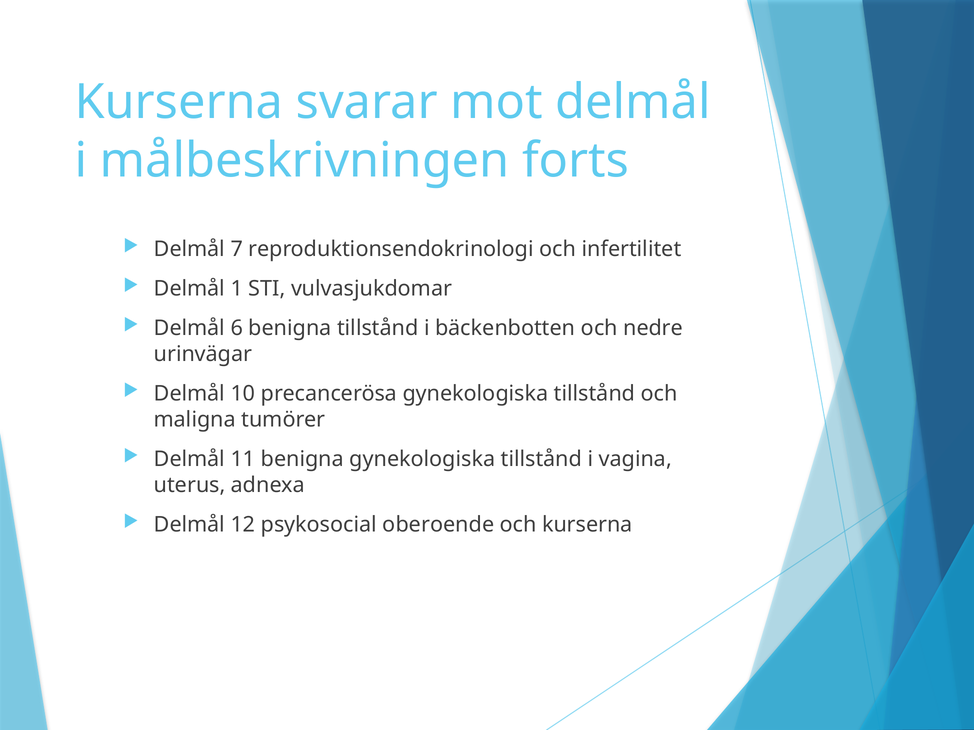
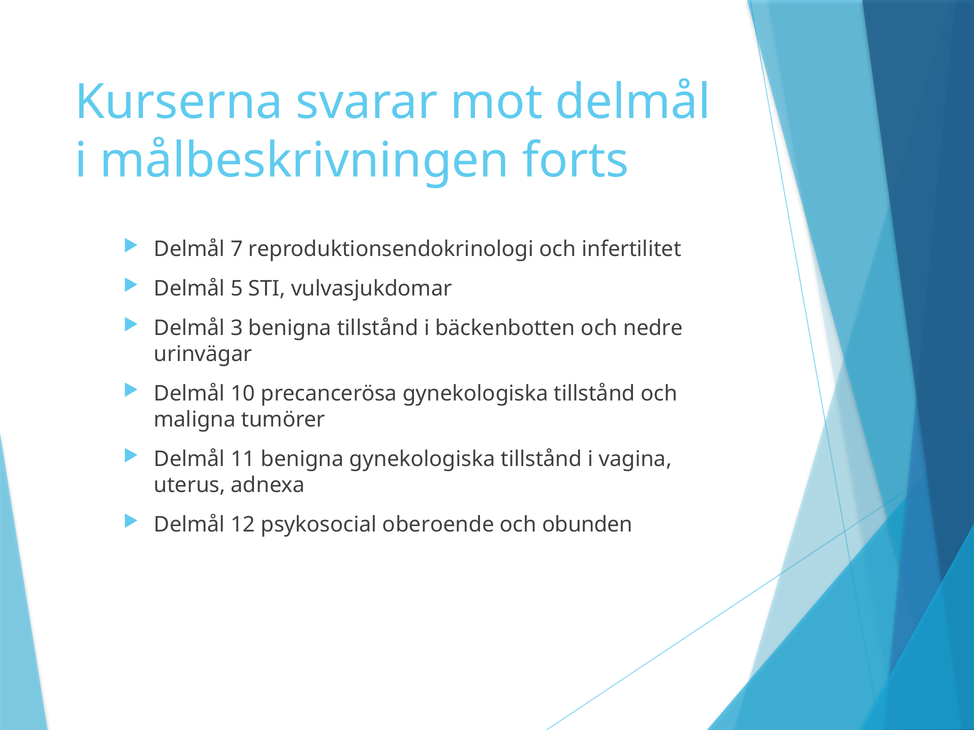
1: 1 -> 5 (237, 289)
6: 6 -> 3 (237, 329)
och kurserna: kurserna -> obunden (587, 525)
